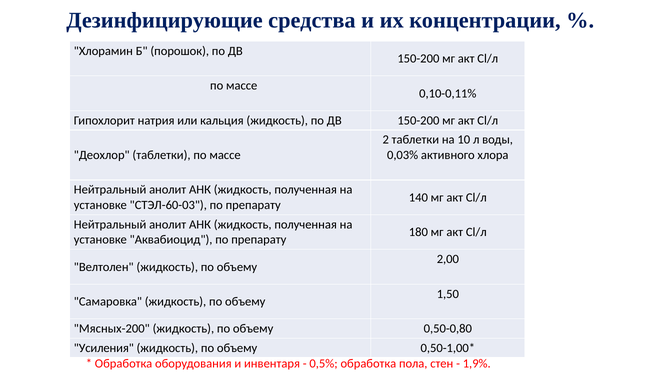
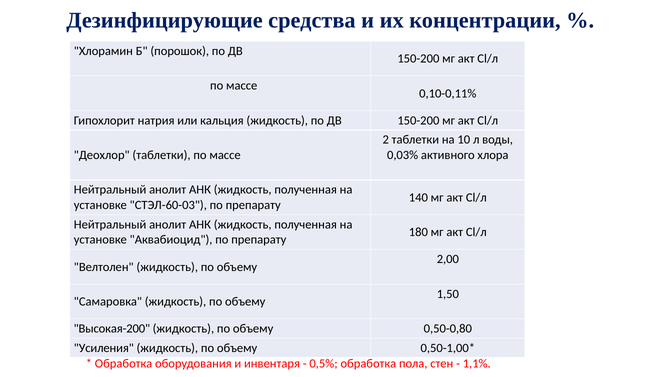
Мясных-200: Мясных-200 -> Высокая-200 (112, 328)
1,9%: 1,9% -> 1,1% (477, 364)
